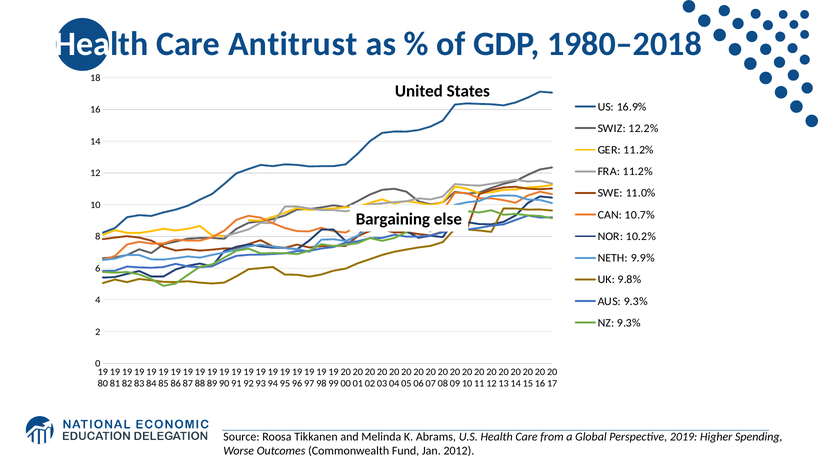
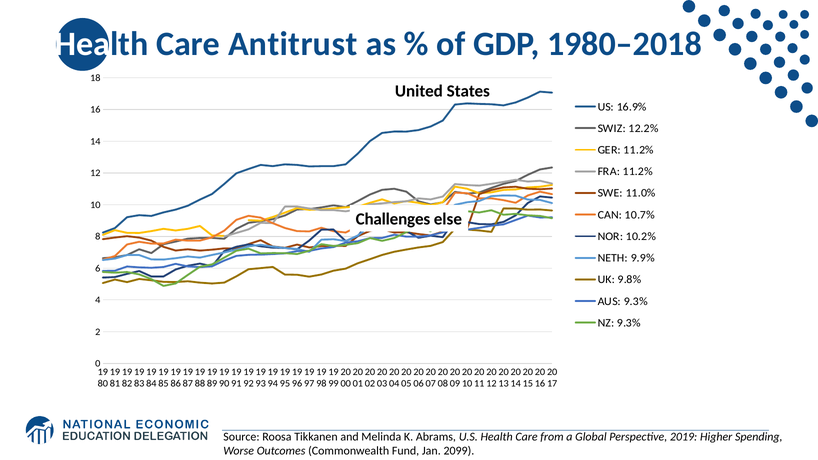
Bargaining: Bargaining -> Challenges (393, 219)
2012: 2012 -> 2099 (459, 451)
